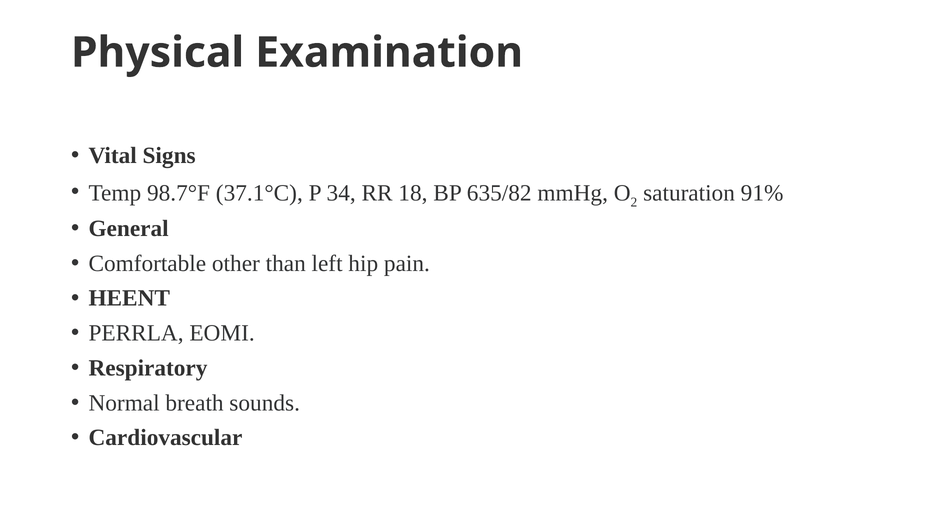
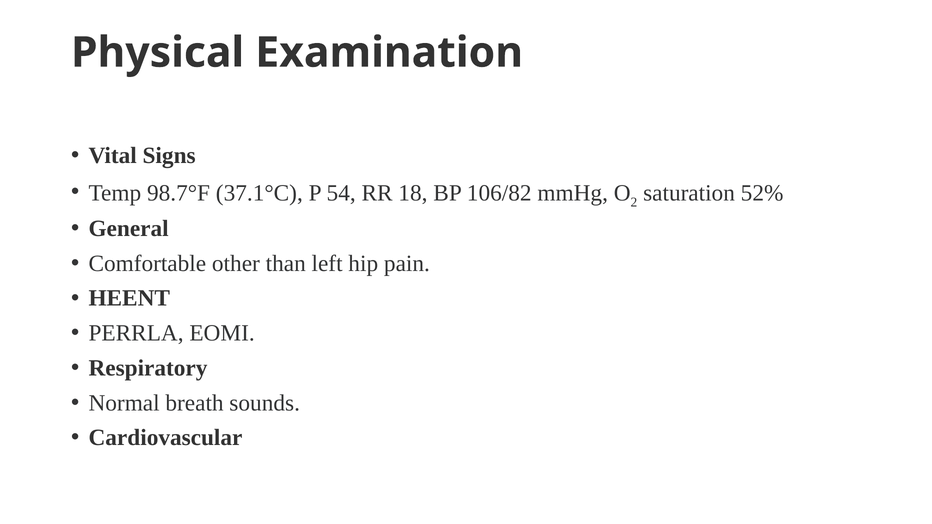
34: 34 -> 54 (341, 193)
635/82: 635/82 -> 106/82 (499, 193)
91%: 91% -> 52% (762, 193)
